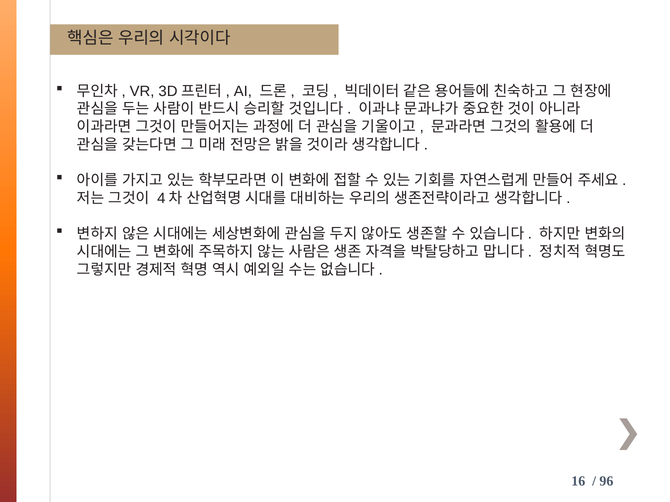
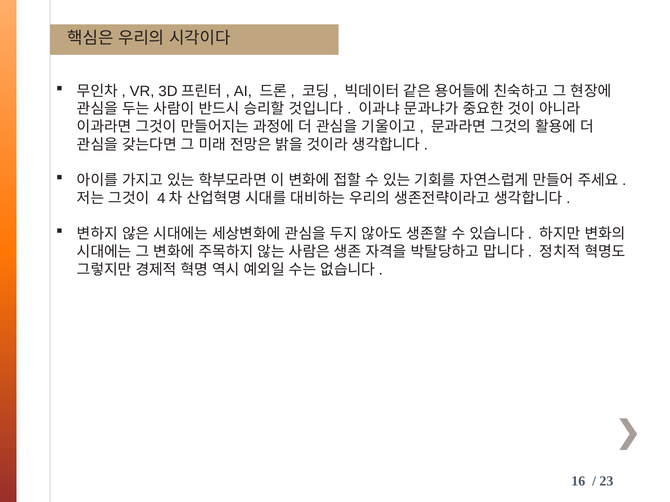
96: 96 -> 23 (606, 482)
